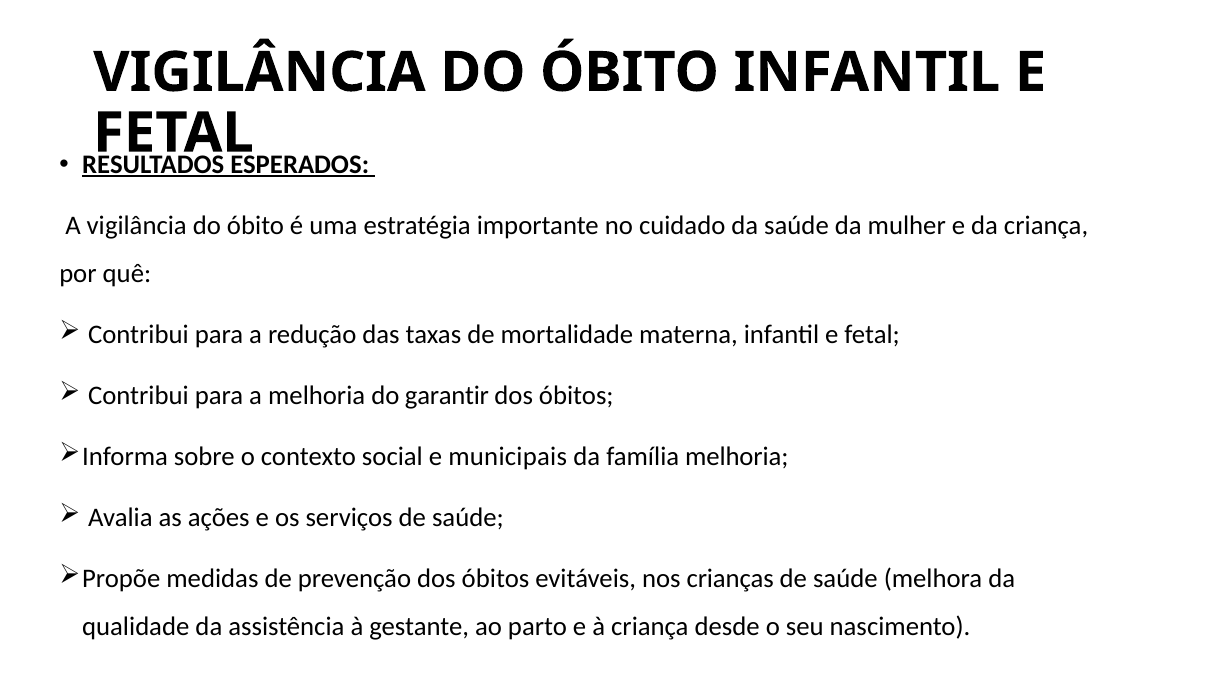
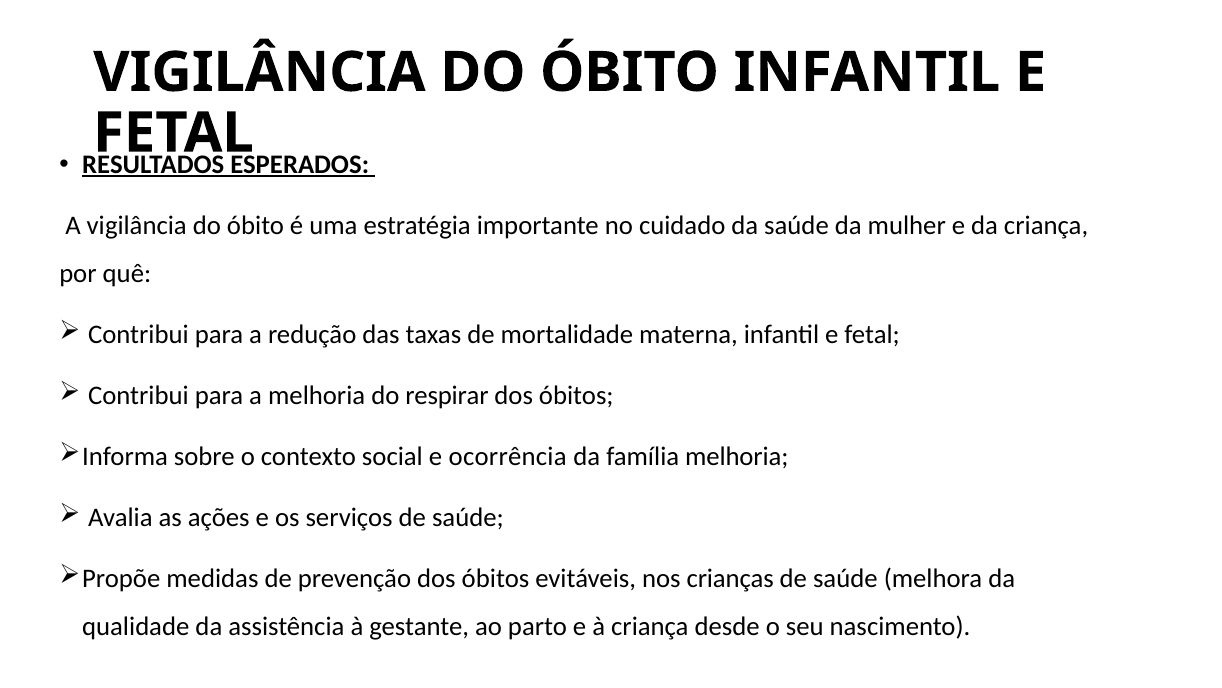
garantir: garantir -> respirar (447, 396)
municipais: municipais -> ocorrência (508, 456)
